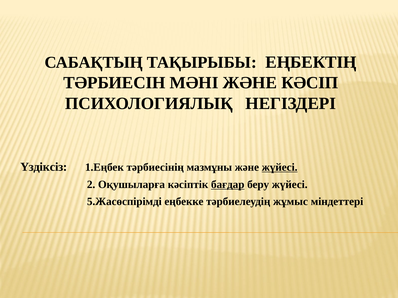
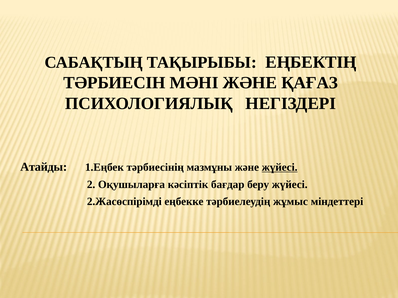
КӘСІП: КӘСІП -> ҚАҒАЗ (310, 83)
Үздіксіз: Үздіксіз -> Атайды (44, 167)
бағдар underline: present -> none (228, 185)
5.Жасөспірімді: 5.Жасөспірімді -> 2.Жасөспірімді (124, 202)
